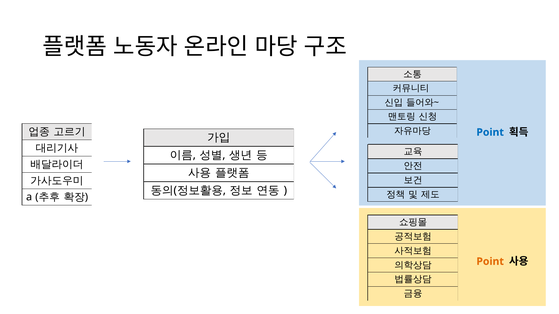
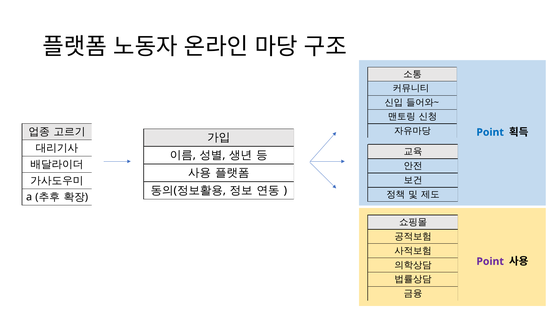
Point colour: orange -> purple (490, 262)
